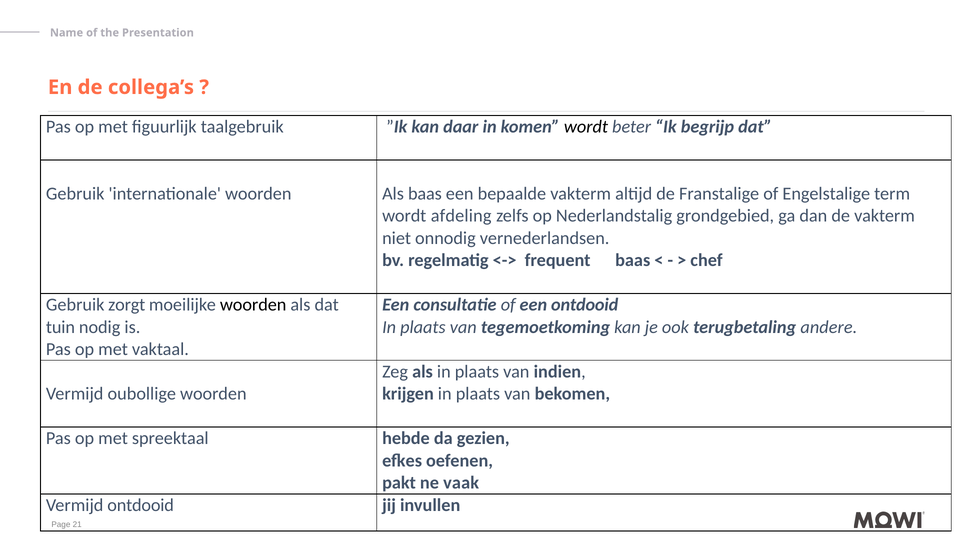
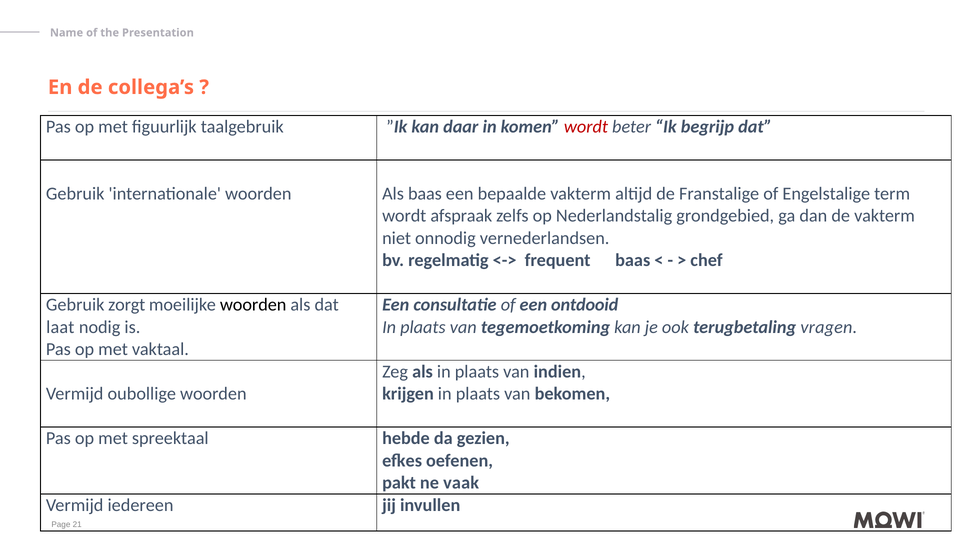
wordt colour: black -> red (586, 127)
afdeling: afdeling -> afspraak (461, 216)
tuin: tuin -> laat (60, 327)
andere: andere -> vragen (829, 327)
Vermijd ontdooid: ontdooid -> iedereen (141, 505)
